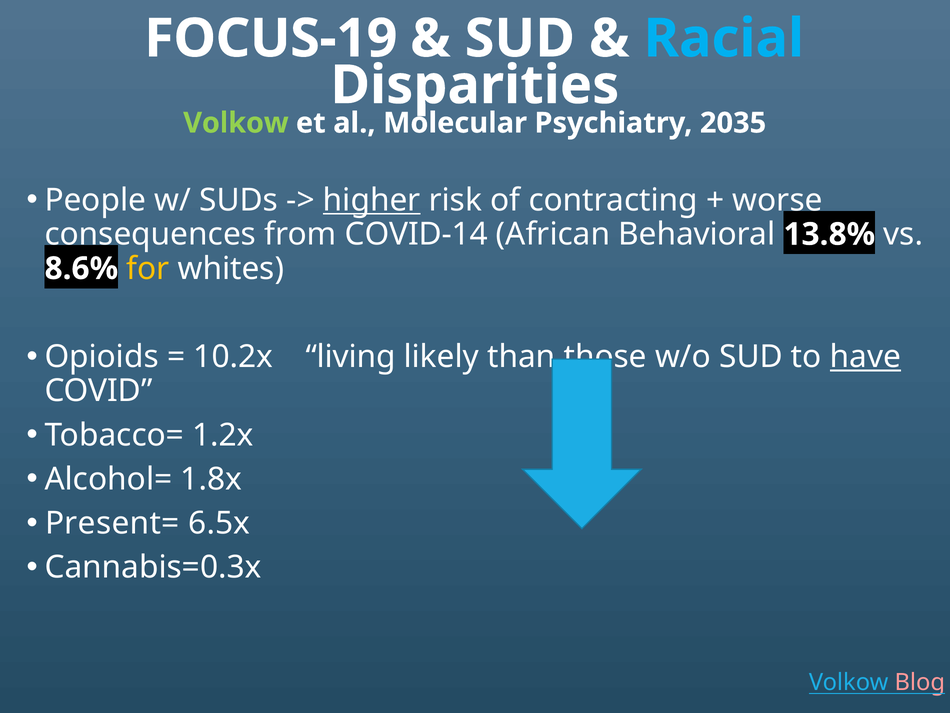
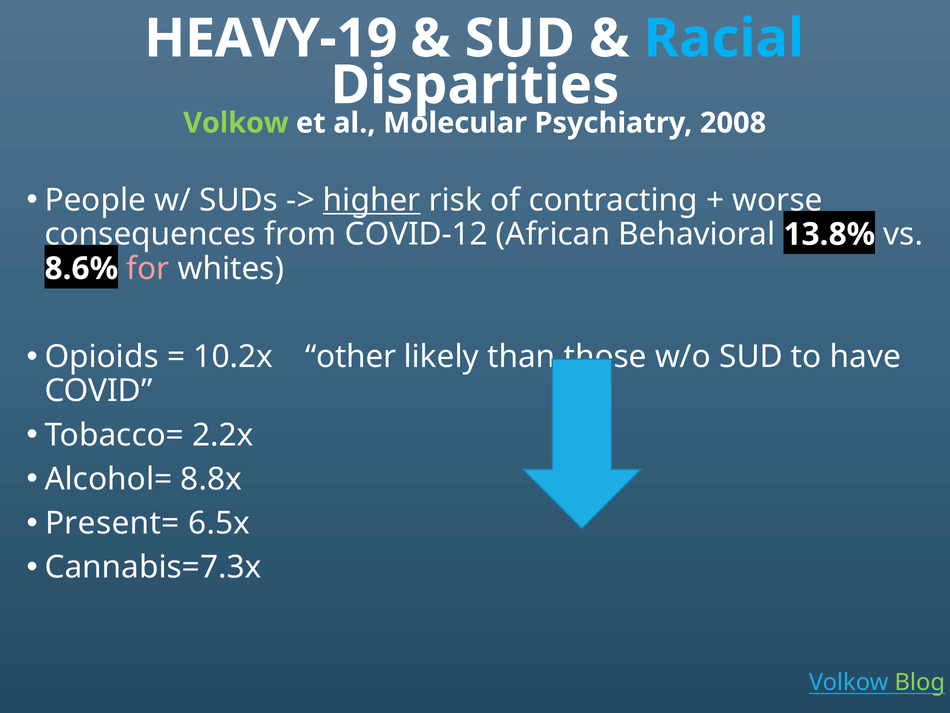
FOCUS-19: FOCUS-19 -> HEAVY-19 (271, 39)
2035: 2035 -> 2008 (733, 123)
COVID-14: COVID-14 -> COVID-12 (416, 234)
for colour: yellow -> pink (148, 268)
living: living -> other (351, 357)
have underline: present -> none (865, 357)
1.2x: 1.2x -> 2.2x (223, 435)
1.8x: 1.8x -> 8.8x (211, 479)
Cannabis=0.3x: Cannabis=0.3x -> Cannabis=7.3x (153, 567)
Blog colour: pink -> light green (920, 682)
